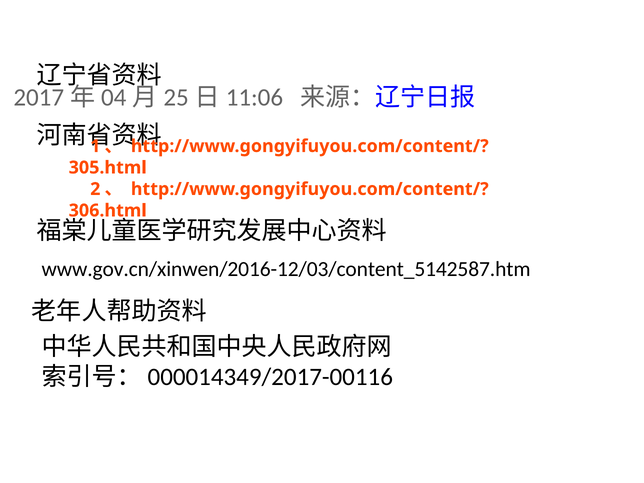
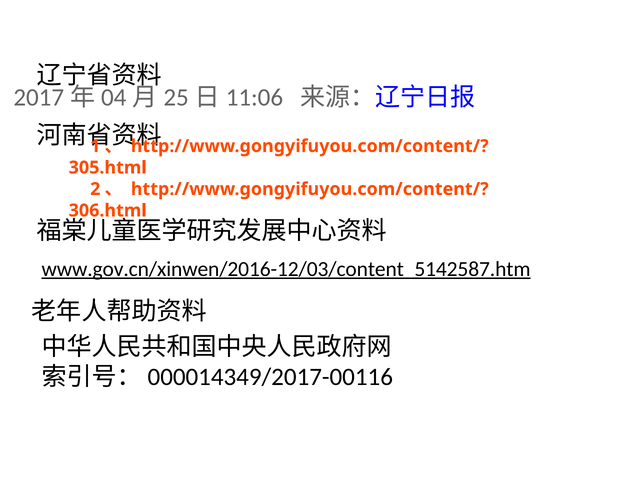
www.gov.cn/xinwen/2016-12/03/content_5142587.htm underline: none -> present (286, 269)
